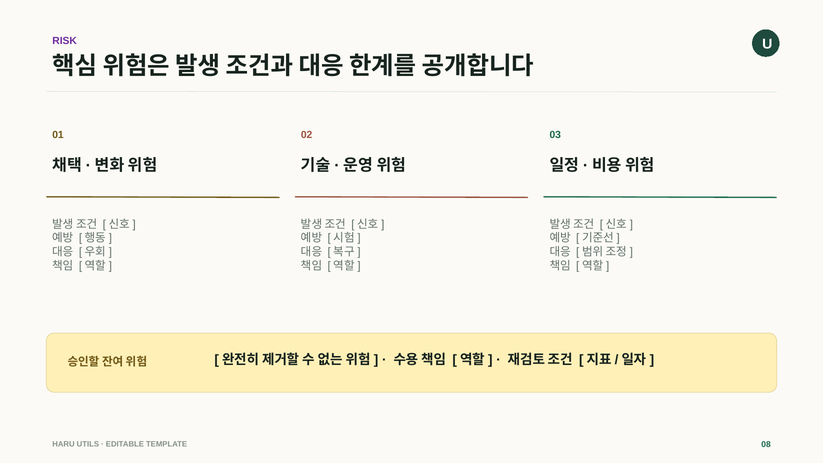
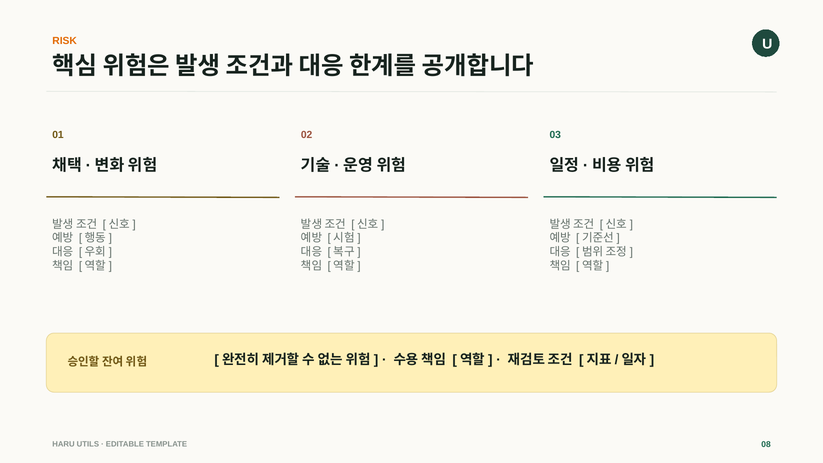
RISK colour: purple -> orange (65, 41)
